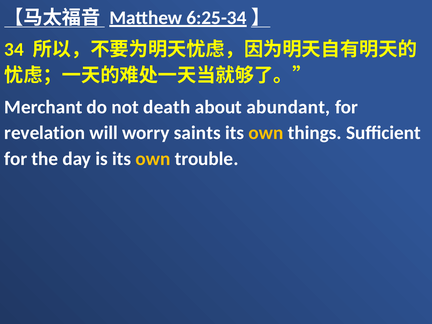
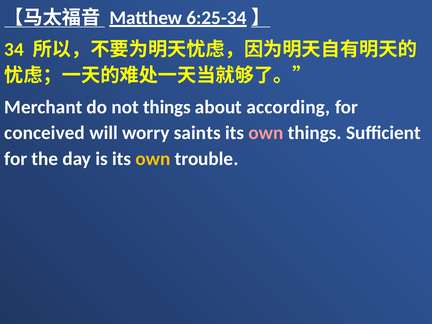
not death: death -> things (167, 107)
abundant: abundant -> according (288, 107)
revelation: revelation -> conceived (45, 133)
own colour: yellow -> pink (266, 133)
